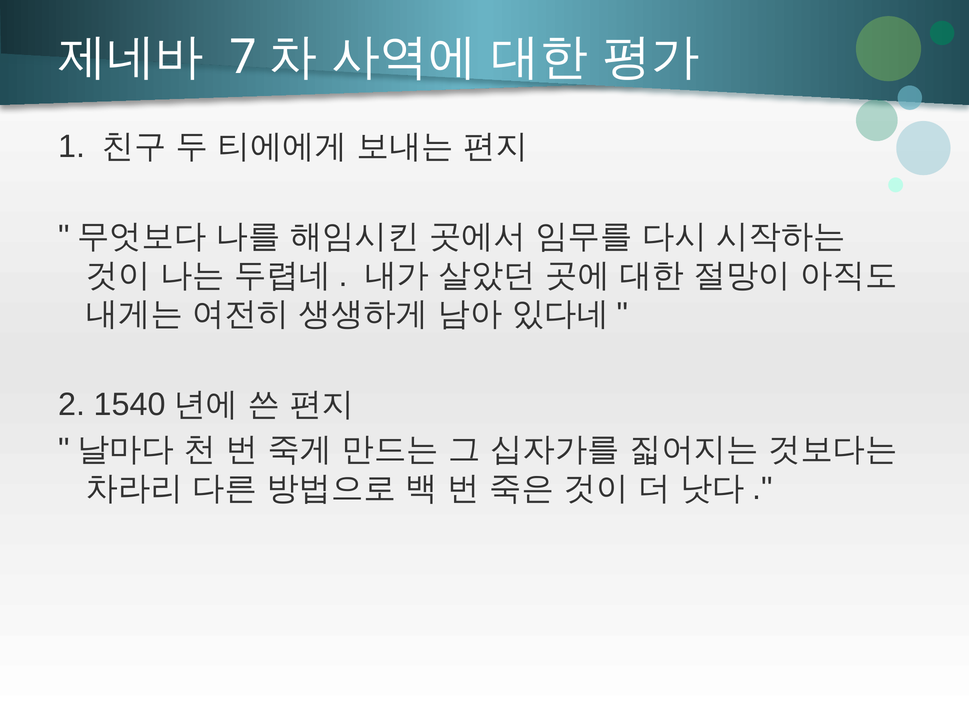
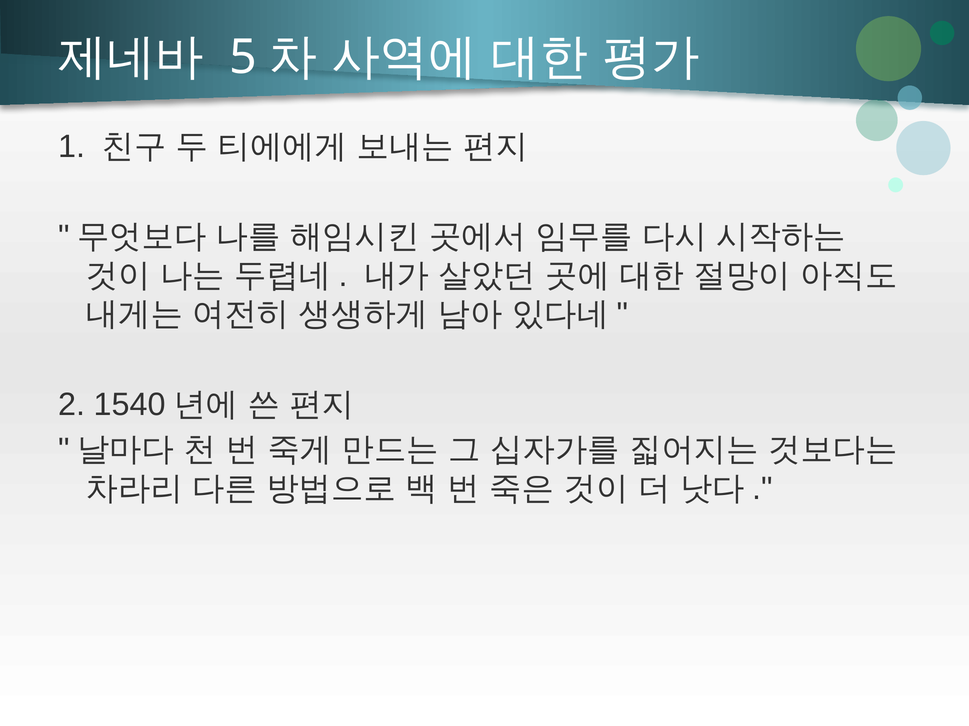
7: 7 -> 5 (243, 57)
